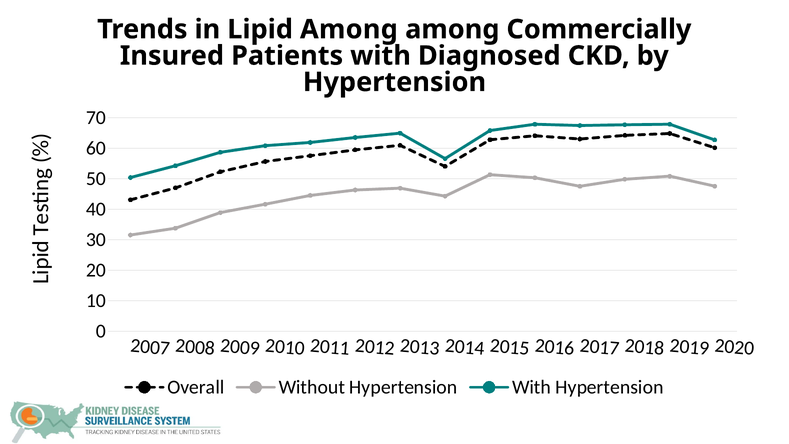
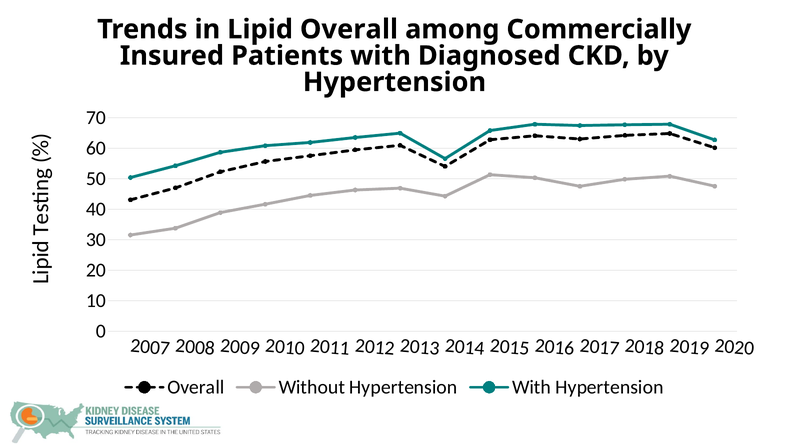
Lipid Among: Among -> Overall (349, 29)
